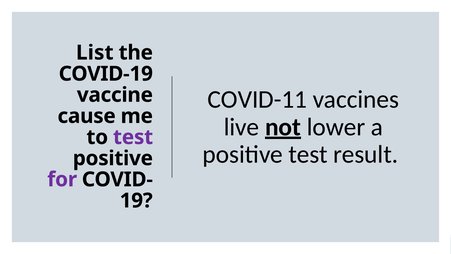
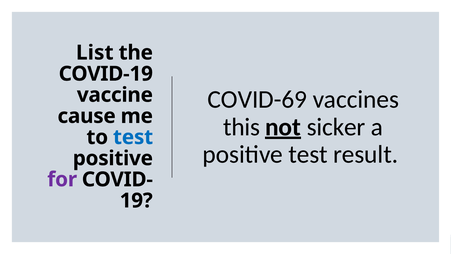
COVID-11: COVID-11 -> COVID-69 (257, 99)
live: live -> this (242, 127)
lower: lower -> sicker (336, 127)
test colour: purple -> blue (133, 137)
